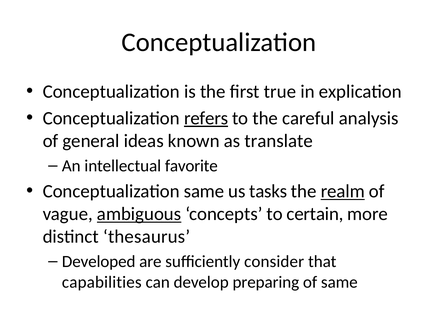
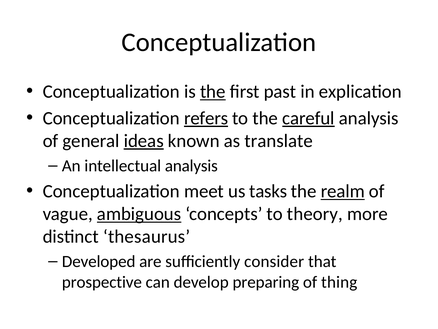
the underline: none -> present (213, 91)
true: true -> past (280, 91)
careful underline: none -> present (308, 118)
ideas underline: none -> present (144, 141)
intellectual favorite: favorite -> analysis (191, 165)
Conceptualization same: same -> meet (204, 191)
certain: certain -> theory (315, 214)
capabilities: capabilities -> prospective (102, 282)
of same: same -> thing (339, 282)
